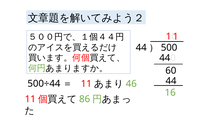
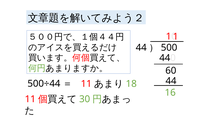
46: 46 -> 18 (131, 84)
86: 86 -> 30 (85, 100)
